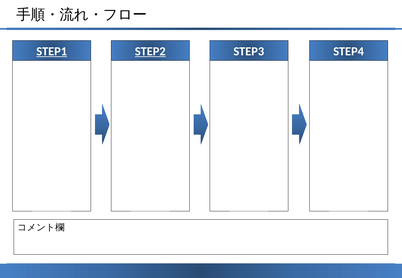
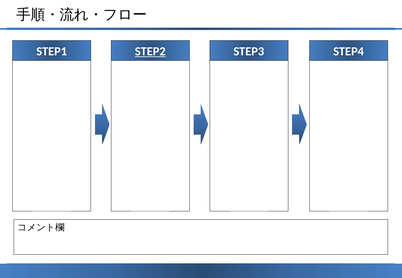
STEP1 underline: present -> none (52, 51)
